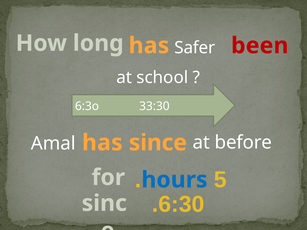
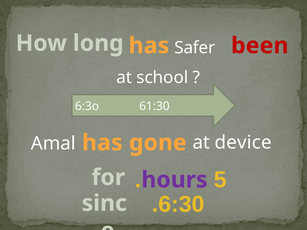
33:30: 33:30 -> 61:30 (154, 106)
before: before -> device (243, 143)
since: since -> gone (158, 143)
hours colour: blue -> purple (174, 180)
